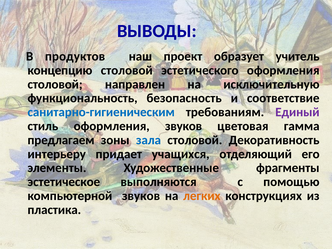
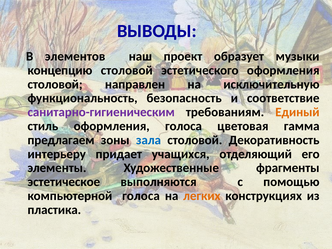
продуктов: продуктов -> элементов (75, 56)
учитель: учитель -> музыки (298, 56)
санитарно-гигиеническим colour: blue -> purple (101, 112)
Единый colour: purple -> orange (297, 112)
оформления звуков: звуков -> голоса (183, 126)
компьютерной звуков: звуков -> голоса (141, 196)
